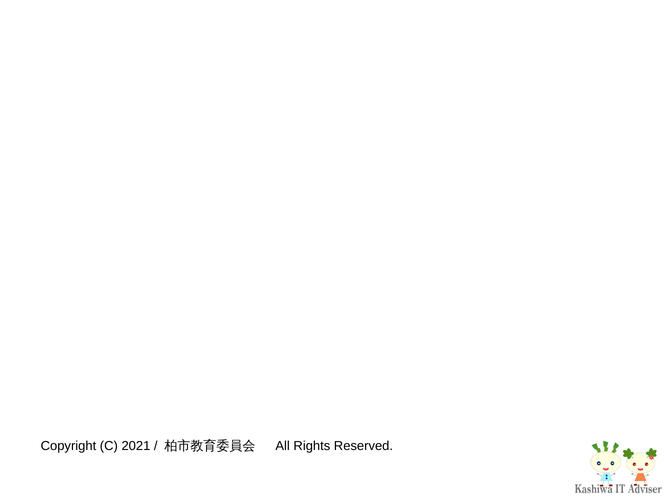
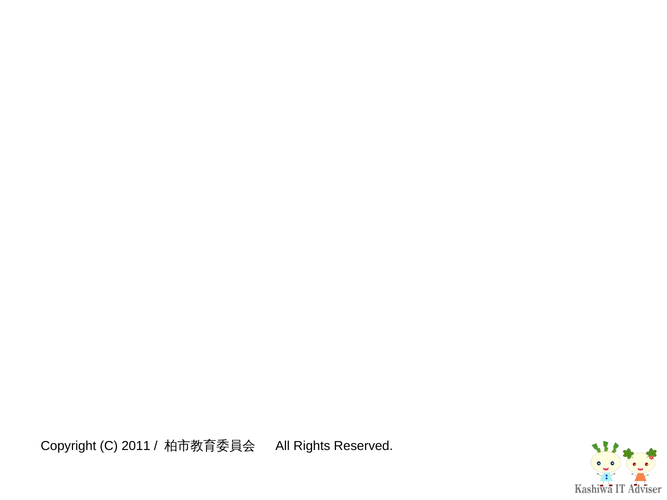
2021: 2021 -> 2011 (136, 446)
